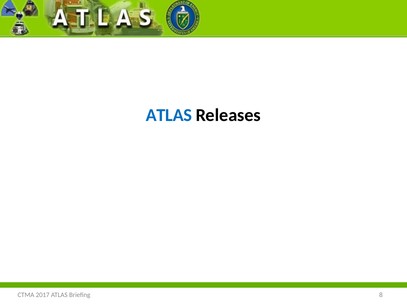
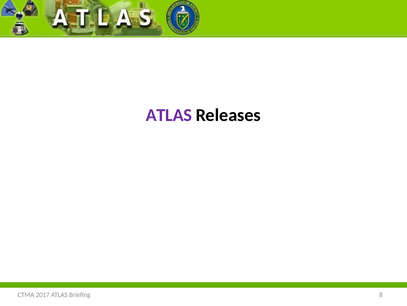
ATLAS colour: blue -> purple (169, 115)
